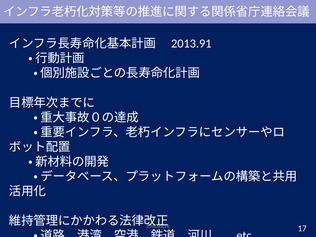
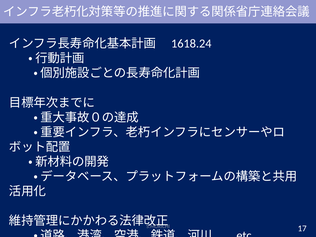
2013.91: 2013.91 -> 1618.24 (191, 44)
